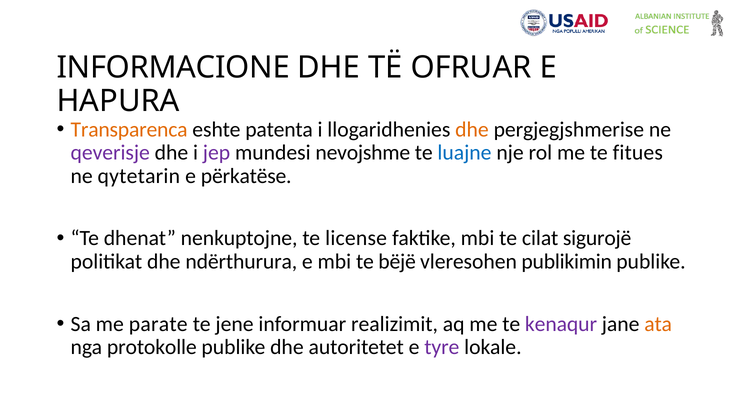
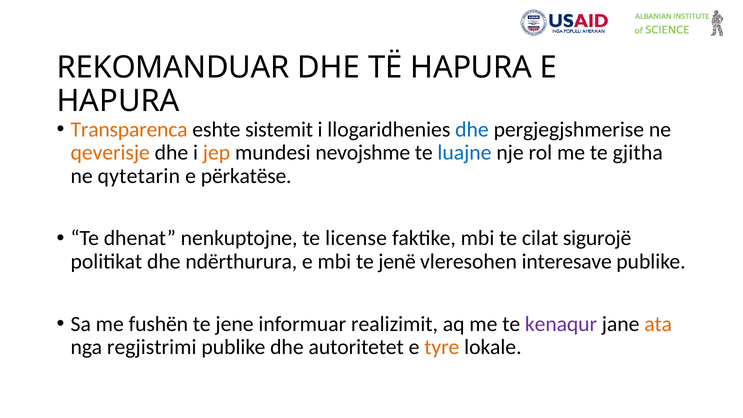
INFORMACIONE: INFORMACIONE -> REKOMANDUAR (173, 68)
TË OFRUAR: OFRUAR -> HAPURA (471, 68)
patenta: patenta -> sistemit (279, 129)
dhe colour: orange -> blue (472, 129)
qeverisje colour: purple -> orange (110, 153)
jep colour: purple -> orange (217, 153)
fitues: fitues -> gjitha (638, 153)
bëjë: bëjë -> jenë (397, 262)
publikimin: publikimin -> interesave (567, 262)
parate: parate -> fushën (158, 324)
protokolle: protokolle -> regjistrimi (152, 347)
tyre colour: purple -> orange (442, 347)
